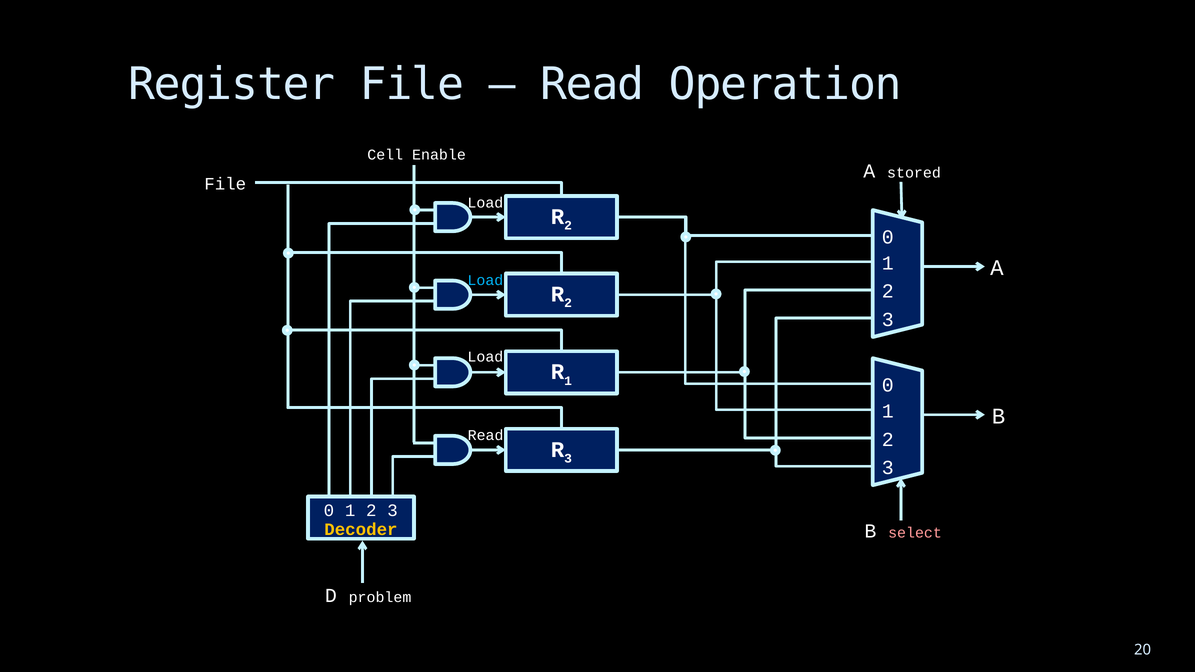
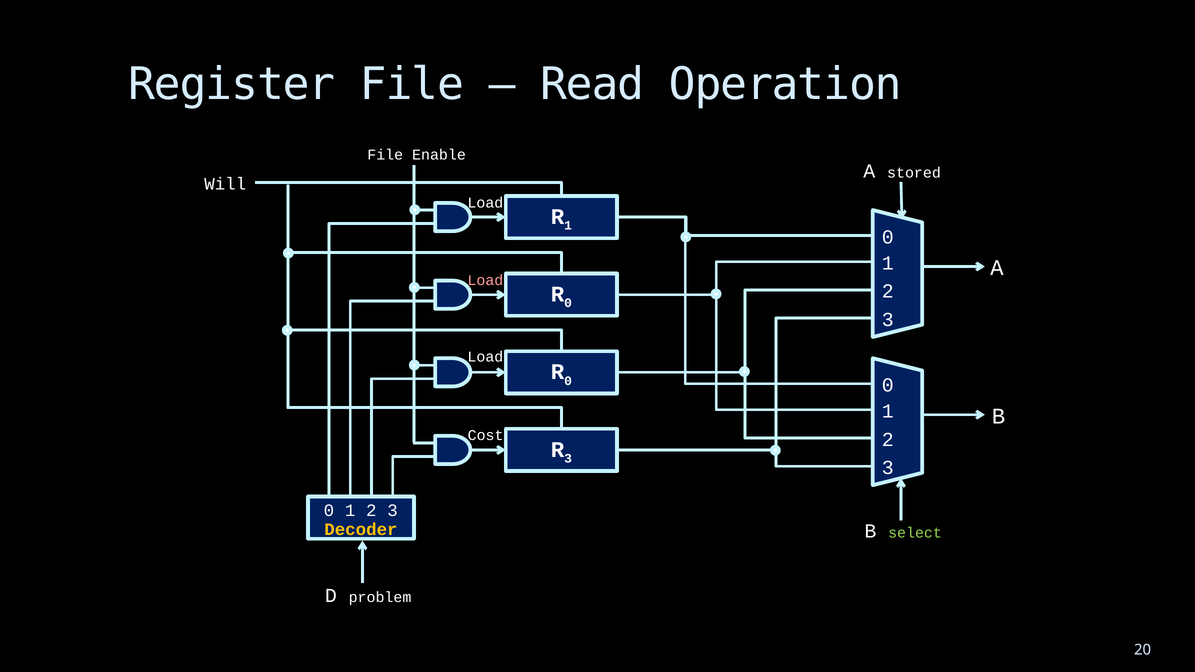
Cell: Cell -> File (385, 155)
File: File -> Will (225, 184)
2: 2 -> 1 (568, 226)
Load colour: light blue -> pink (485, 280)
2: 2 -> 0 (568, 303)
1: 1 -> 0 (568, 381)
Read: Read -> Cost (486, 436)
select colour: pink -> light green (915, 533)
